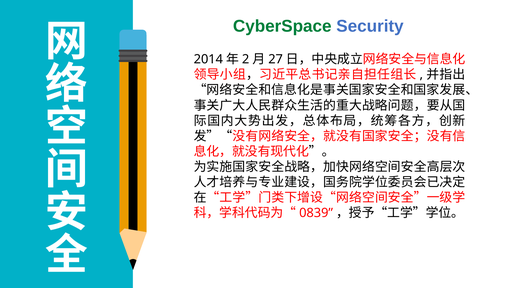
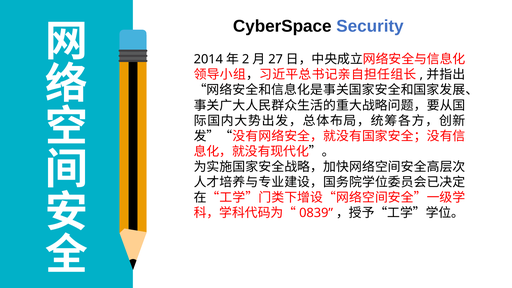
CyberSpace colour: green -> black (282, 26)
